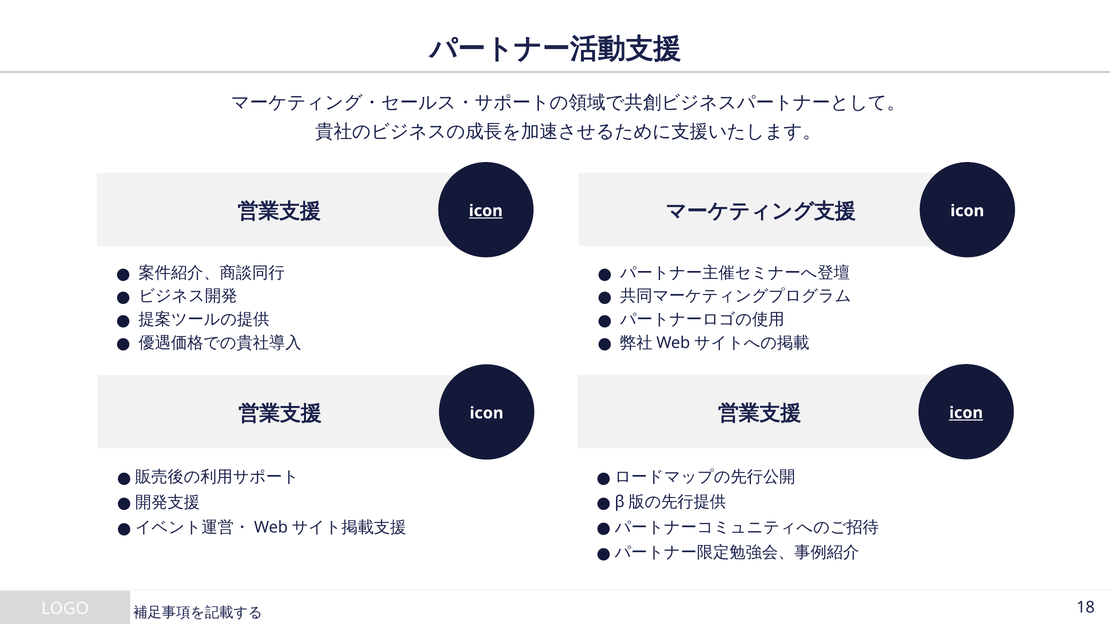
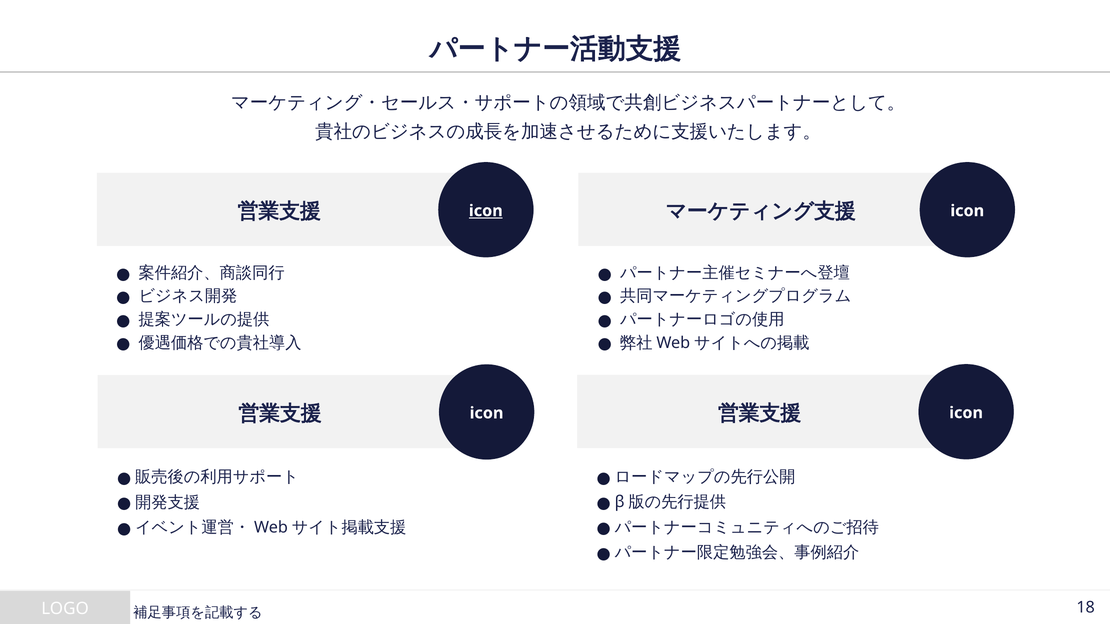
icon underline: present -> none (966, 413)
